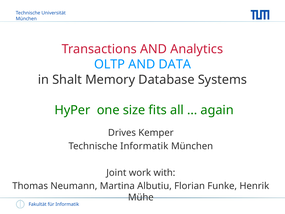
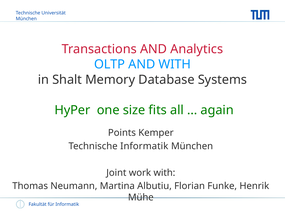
AND DATA: DATA -> WITH (175, 64)
Drives: Drives -> Points (122, 133)
